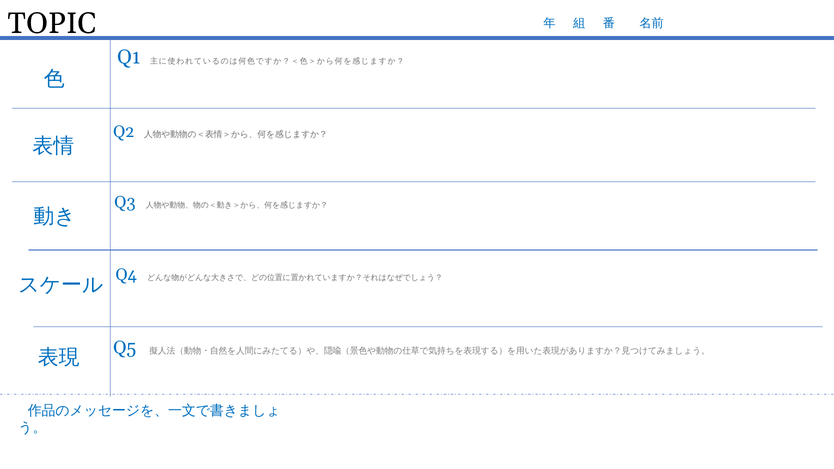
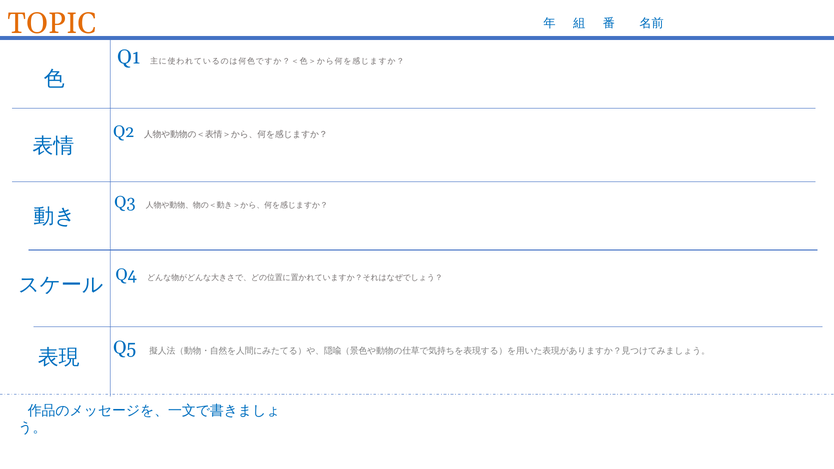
TOPIC colour: black -> orange (52, 24)
